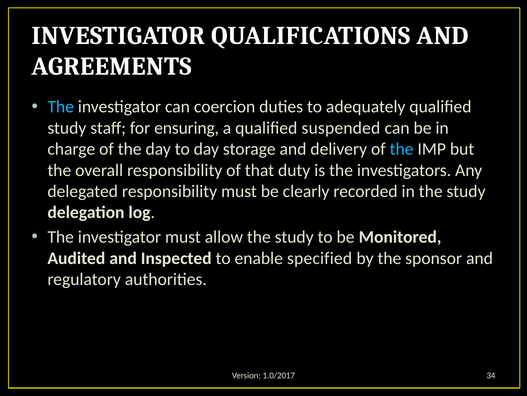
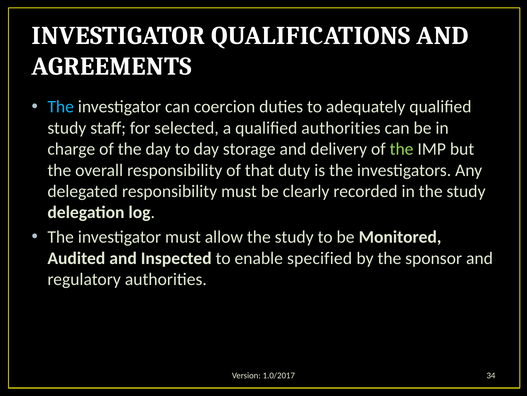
ensuring: ensuring -> selected (187, 128)
qualified suspended: suspended -> authorities (341, 128)
the colour: light blue -> light green (402, 149)
